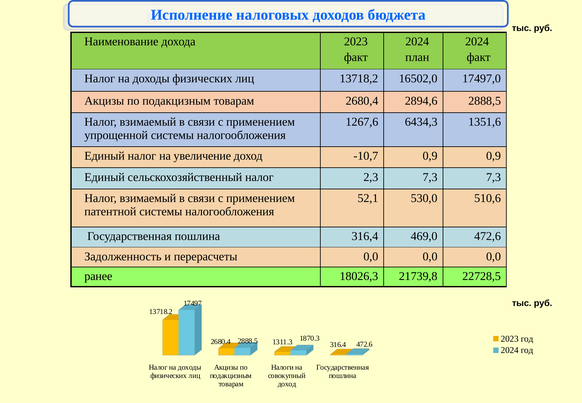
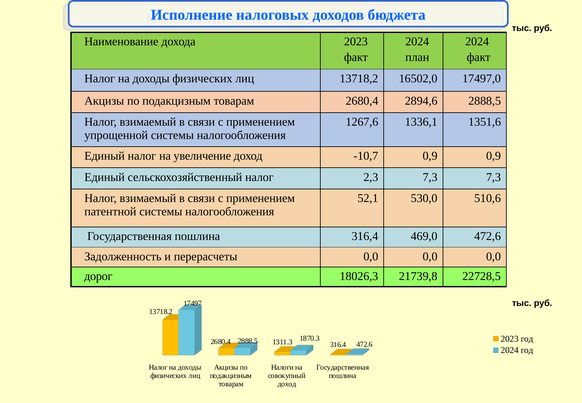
6434,3: 6434,3 -> 1336,1 (421, 122)
ранее: ранее -> дорог (98, 276)
